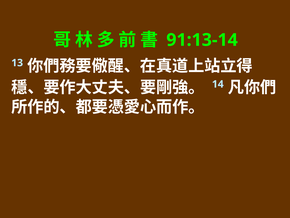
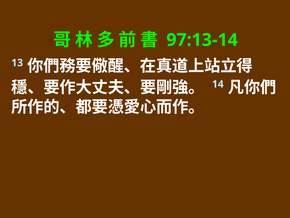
91:13-14: 91:13-14 -> 97:13-14 (202, 40)
